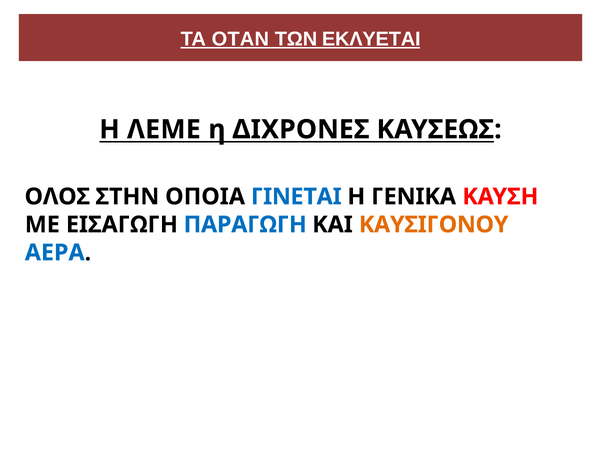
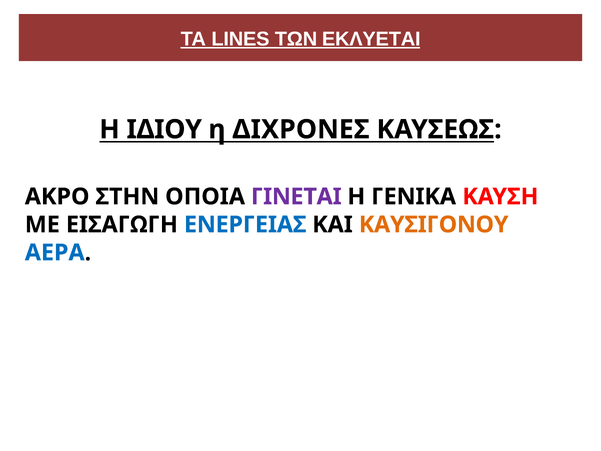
ΟΤΑΝ: ΟΤΑΝ -> LINES (241, 39)
ΛΕΜΕ: ΛΕΜΕ -> ΙΔΙΟΥ (164, 129)
ΟΛΟΣ: ΟΛΟΣ -> ΑΚΡΟ (57, 197)
ΓΙΝΕΤΑΙ colour: blue -> purple (296, 197)
ΠΑΡΑΓΩΓΗ: ΠΑΡΑΓΩΓΗ -> ΕΝΕΡΓΕΙΑΣ (245, 225)
